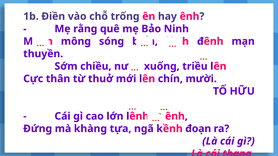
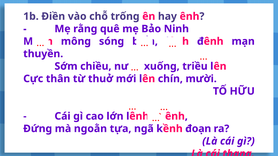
khàng: khàng -> ngoằn (90, 129)
